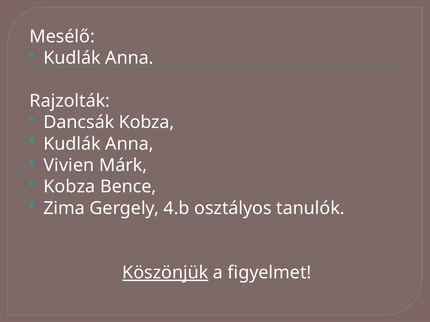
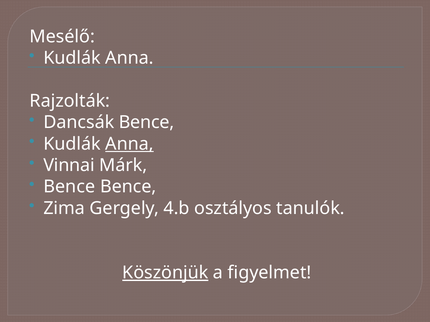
Dancsák Kobza: Kobza -> Bence (147, 123)
Anna underline: none -> present (130, 144)
Vivien: Vivien -> Vinnai (69, 166)
Kobza: Kobza -> Bence (69, 187)
